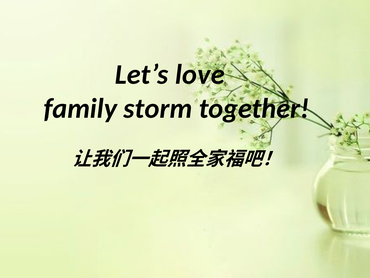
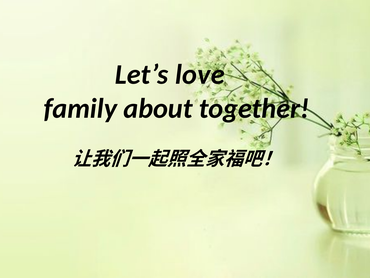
storm: storm -> about (158, 108)
